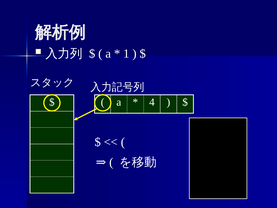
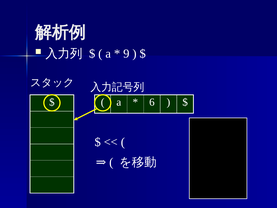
1: 1 -> 9 (126, 53)
4: 4 -> 6 (152, 102)
